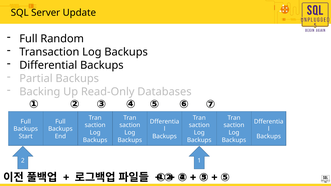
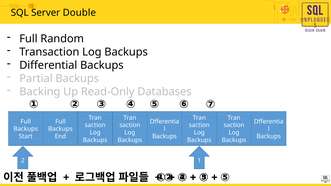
Update: Update -> Double (79, 13)
